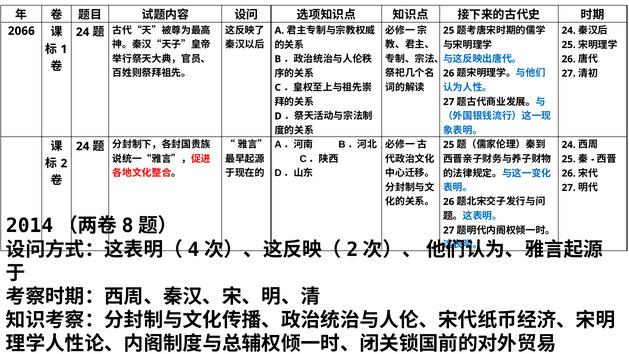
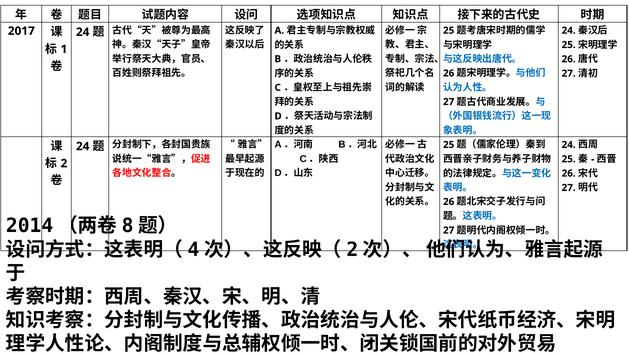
2066: 2066 -> 2017 (21, 31)
